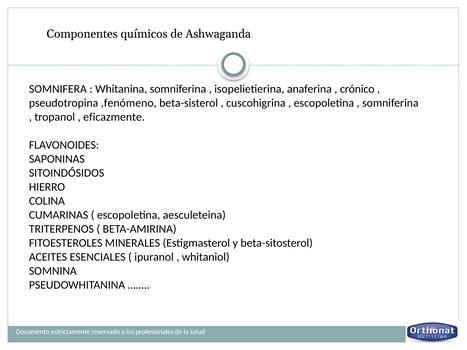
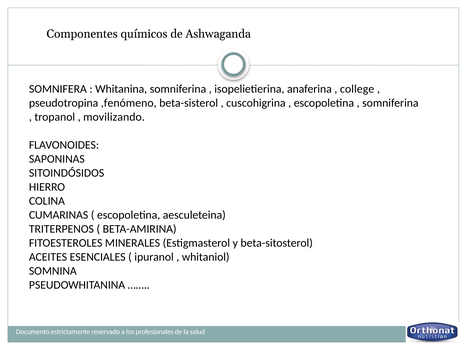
crónico: crónico -> college (357, 89)
eficazmente: eficazmente -> movilizando (114, 117)
